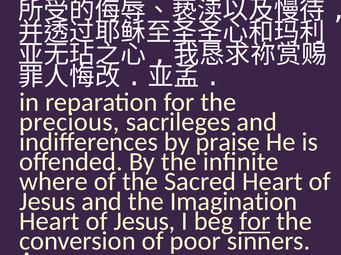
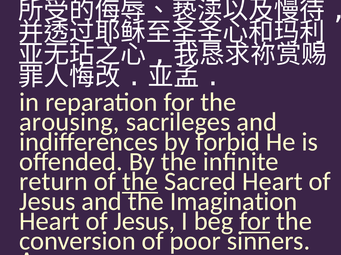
precious: precious -> arousing (69, 122)
praise: praise -> forbid (228, 142)
where: where -> return (53, 182)
the underline: none -> present (140, 182)
